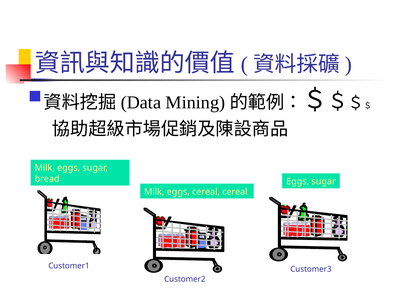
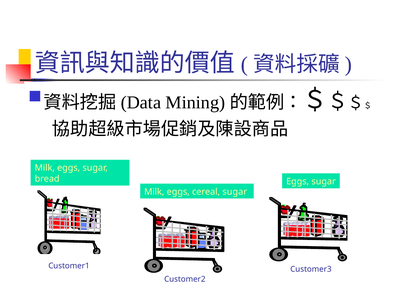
cereal cereal: cereal -> sugar (235, 192)
